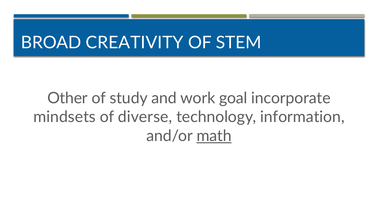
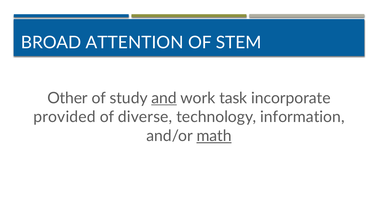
CREATIVITY: CREATIVITY -> ATTENTION (135, 43)
and underline: none -> present (164, 98)
goal: goal -> task (233, 98)
mindsets: mindsets -> provided (65, 117)
